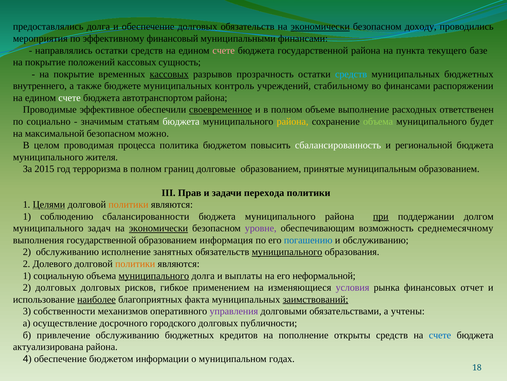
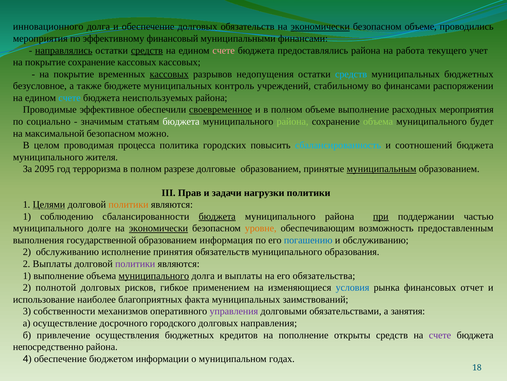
предоставлялись: предоставлялись -> инновационного (48, 27)
безопасном доходу: доходу -> объеме (421, 27)
направлялись underline: none -> present (64, 50)
средств underline: none -> present (147, 50)
бюджета государственной: государственной -> предоставлялись (313, 50)
пункта: пункта -> работа (410, 50)
базе: базе -> учет (479, 50)
покрытие положений: положений -> сохранение (92, 62)
кассовых сущность: сущность -> кассовых (180, 62)
прозрачность: прозрачность -> недопущения (265, 74)
внутреннего: внутреннего -> безусловное (40, 86)
счете colour: white -> light blue (70, 98)
автотранспортом: автотранспортом -> неиспользуемых (158, 98)
расходных ответственен: ответственен -> мероприятия (467, 110)
района colour: yellow -> light green (293, 121)
политика бюджетом: бюджетом -> городских (225, 145)
сбалансированность colour: white -> light blue (338, 145)
региональной: региональной -> соотношений (424, 145)
2015: 2015 -> 2095 (44, 169)
границ: границ -> разрезе (179, 169)
муниципальным underline: none -> present (382, 169)
перехода: перехода -> нагрузки (264, 192)
бюджета underline: none -> present (217, 216)
долгом: долгом -> частью (479, 216)
задач: задач -> долге (99, 228)
уровне colour: purple -> orange (261, 228)
среднемесячному: среднемесячному -> предоставленным (456, 228)
занятных: занятных -> принятия (173, 252)
муниципального underline: present -> none (287, 252)
2 Долевого: Долевого -> Выплаты (52, 263)
политики colour: orange -> purple (135, 263)
1 социальную: социальную -> выполнение (59, 275)
неформальной: неформальной -> обязательства (324, 275)
2 долговых: долговых -> полнотой (56, 287)
условия colour: purple -> blue (352, 287)
наиболее underline: present -> none (96, 299)
заимствований underline: present -> none (315, 299)
учтены: учтены -> занятия (408, 311)
публичности: публичности -> направления (269, 323)
привлечение обслуживанию: обслуживанию -> осуществления (128, 334)
счете colour: blue -> purple (440, 334)
актуализирована: актуализирована -> непосредственно (48, 346)
